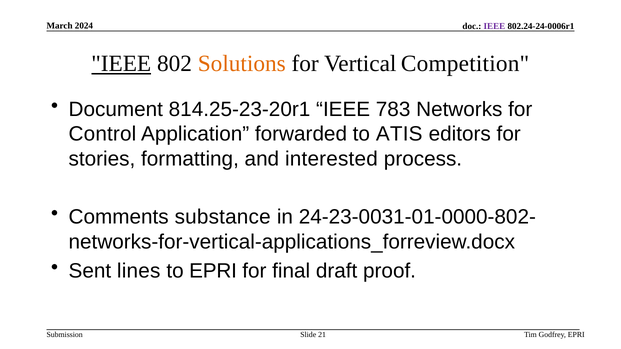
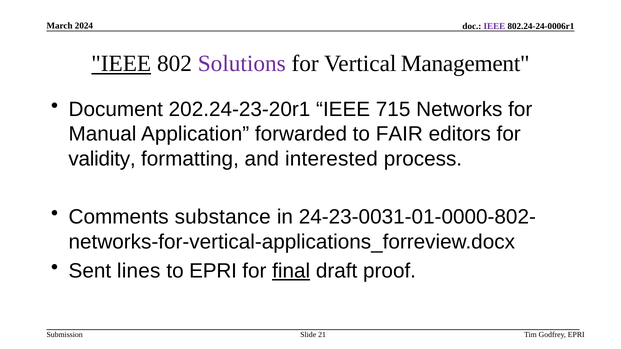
Solutions colour: orange -> purple (242, 64)
Competition: Competition -> Management (465, 64)
814.25-23-20r1: 814.25-23-20r1 -> 202.24-23-20r1 (240, 109)
783: 783 -> 715 (393, 109)
Control: Control -> Manual (103, 134)
ATIS: ATIS -> FAIR (399, 134)
stories: stories -> validity (102, 159)
final underline: none -> present (291, 271)
